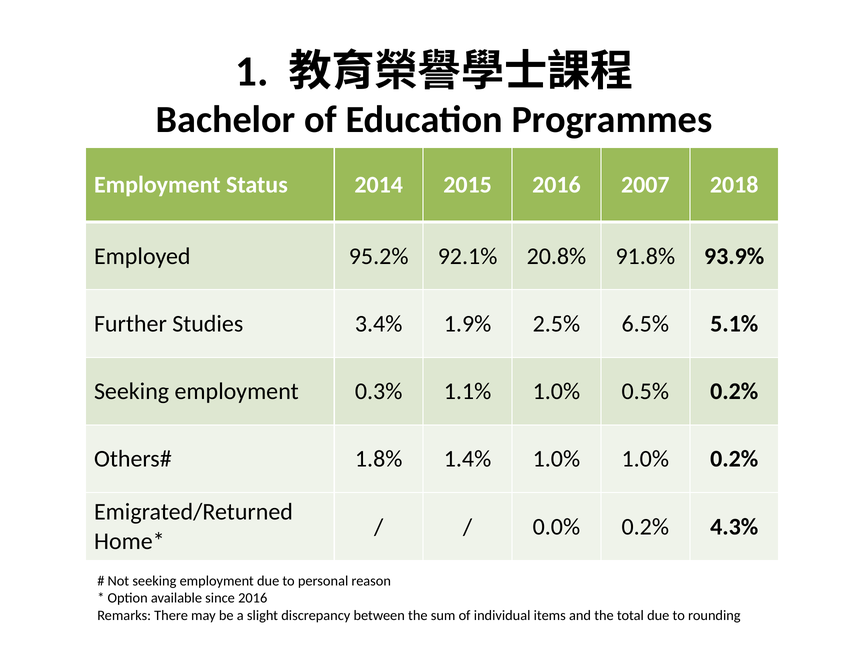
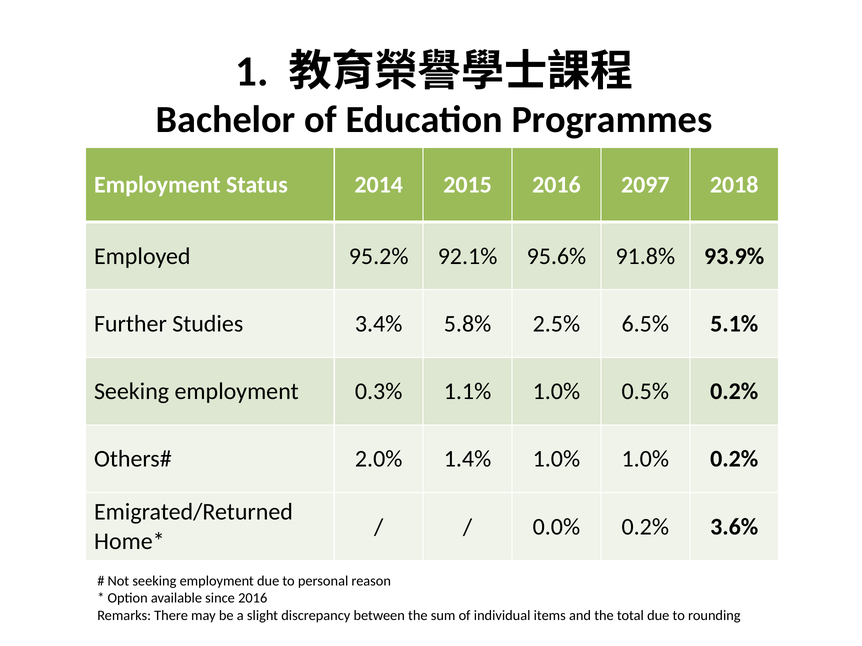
2007: 2007 -> 2097 (645, 185)
20.8%: 20.8% -> 95.6% (556, 256)
1.9%: 1.9% -> 5.8% (468, 324)
1.8%: 1.8% -> 2.0% (379, 459)
4.3%: 4.3% -> 3.6% (734, 527)
